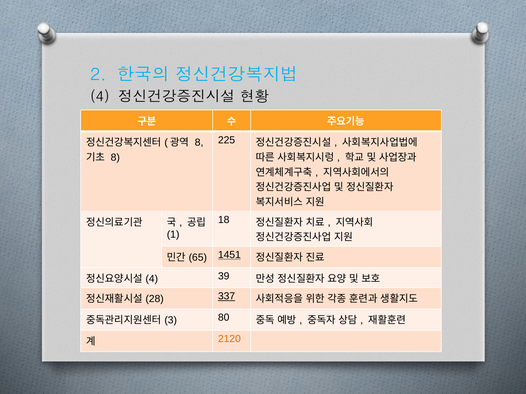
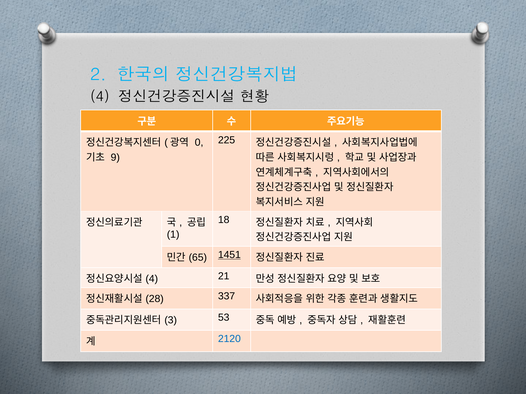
8: 8 -> 0 (199, 143)
8: 8 -> 9 (115, 158)
39: 39 -> 21 (224, 276)
337 underline: present -> none (227, 297)
80: 80 -> 53 (224, 318)
2120 colour: orange -> blue (229, 339)
